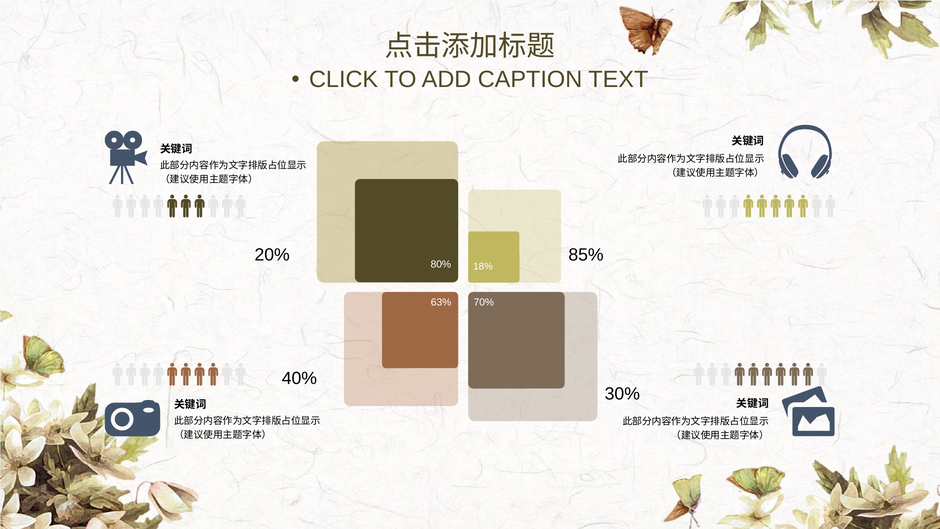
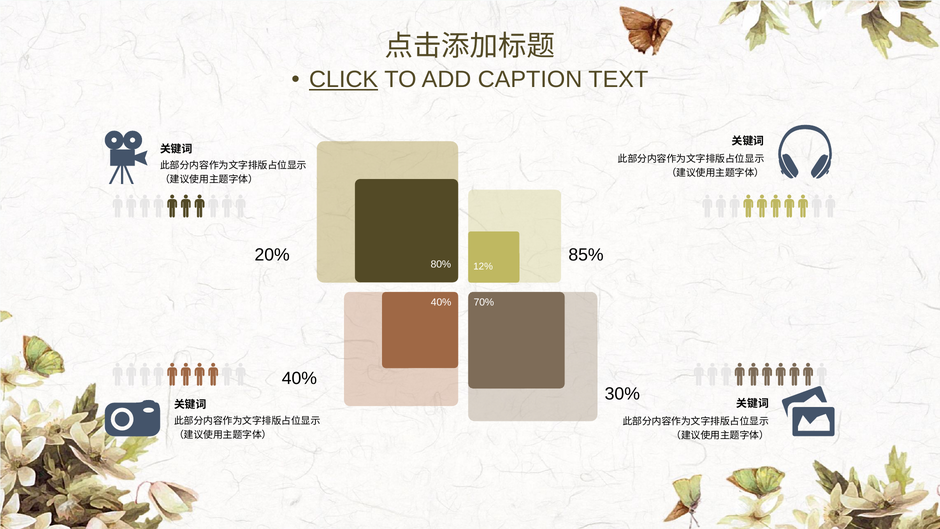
CLICK underline: none -> present (344, 80)
18%: 18% -> 12% (483, 266)
63%: 63% -> 40% (441, 302)
